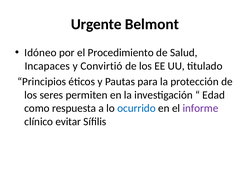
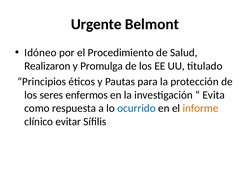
Incapaces: Incapaces -> Realizaron (47, 66)
Convirtió: Convirtió -> Promulga (102, 66)
permiten: permiten -> enfermos (87, 95)
Edad: Edad -> Evita (214, 95)
informe colour: purple -> orange (200, 108)
